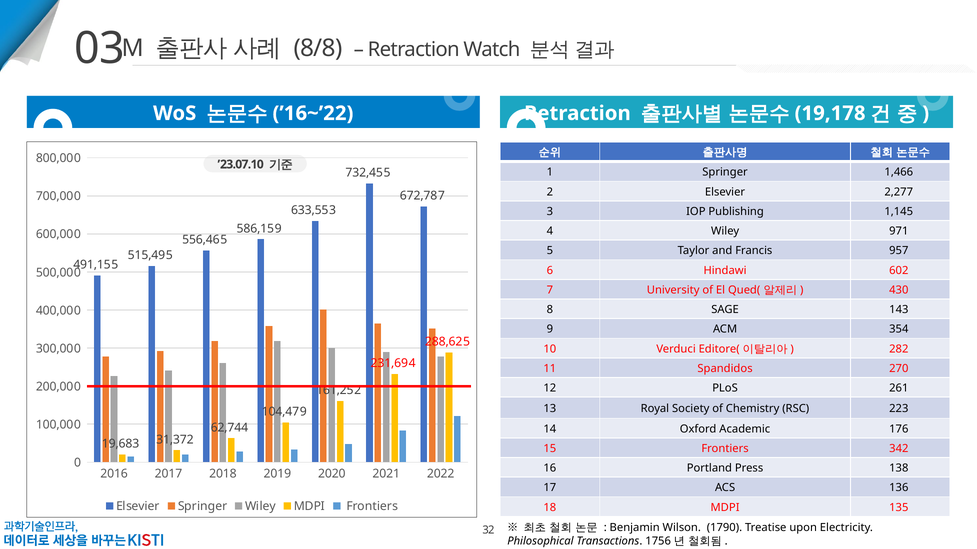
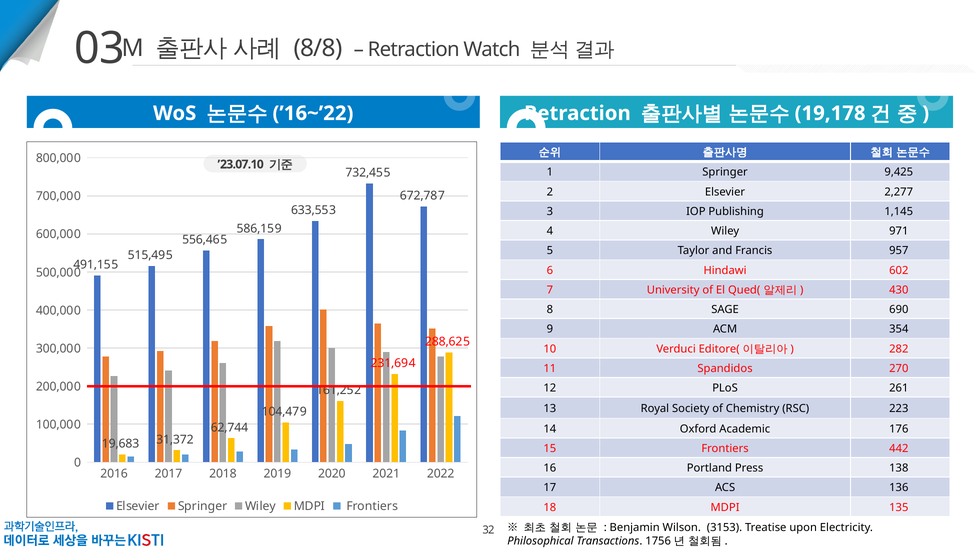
1,466: 1,466 -> 9,425 (899, 172)
143: 143 -> 690 (899, 310)
342: 342 -> 442 (899, 449)
1790: 1790 -> 3153 (724, 528)
